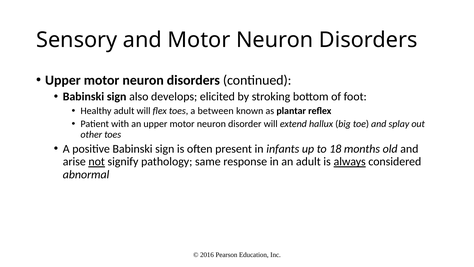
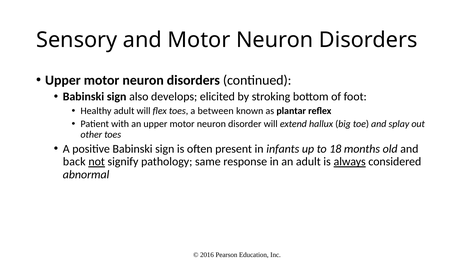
arise: arise -> back (74, 161)
